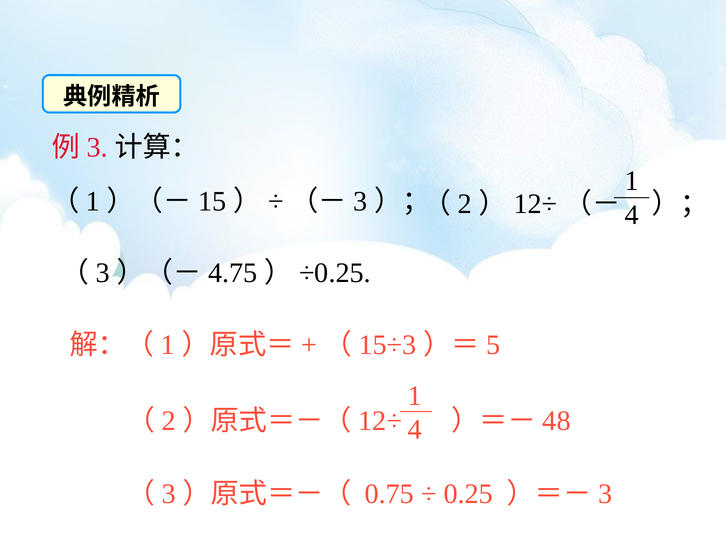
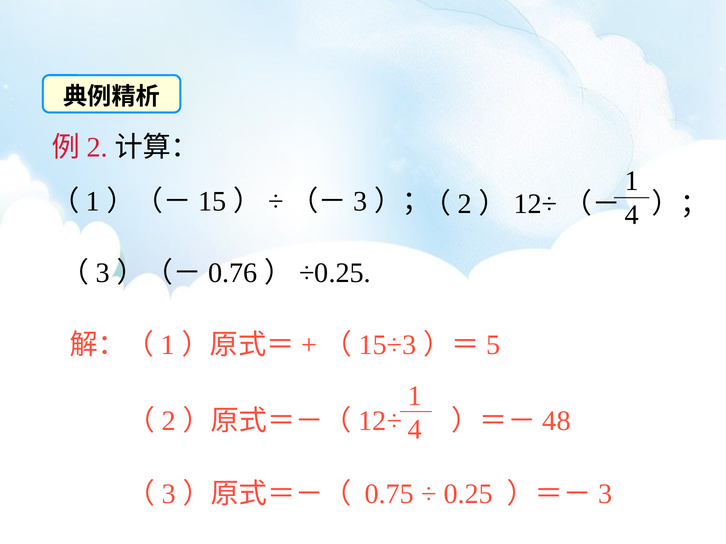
3: 3 -> 2 (97, 147)
4.75: 4.75 -> 0.76 (233, 273)
